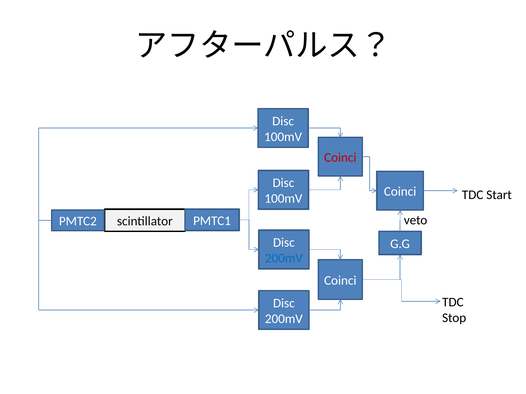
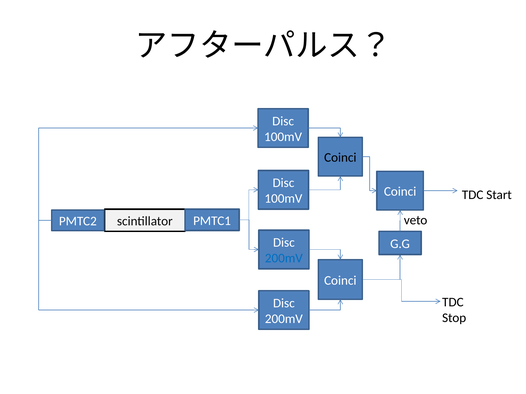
Coinci colour: red -> black (340, 158)
